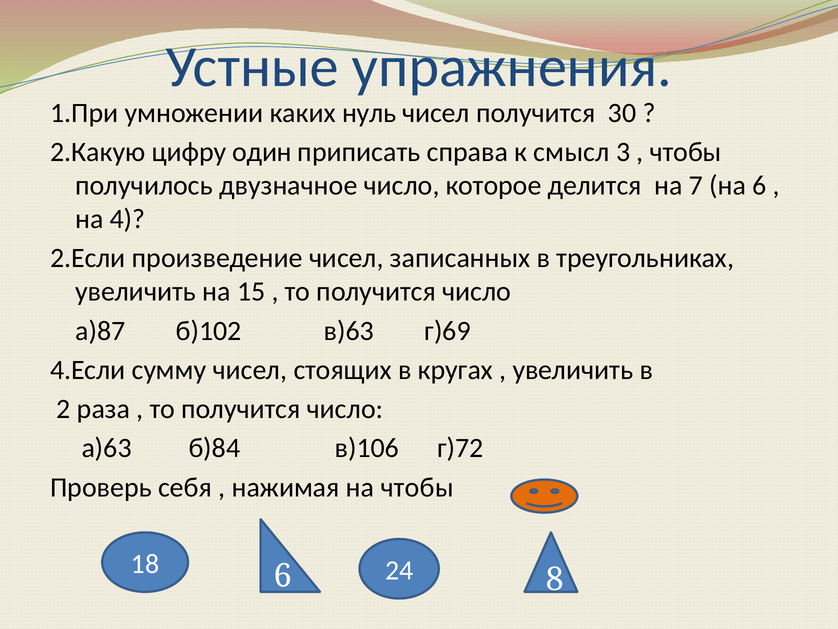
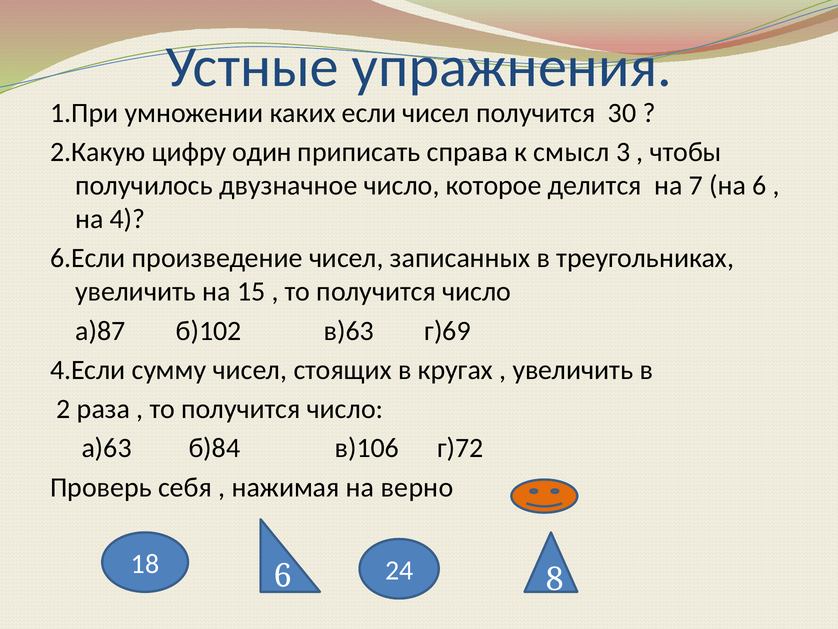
нуль: нуль -> если (369, 113)
2.Если: 2.Если -> 6.Если (88, 258)
на чтобы: чтобы -> верно (417, 487)
